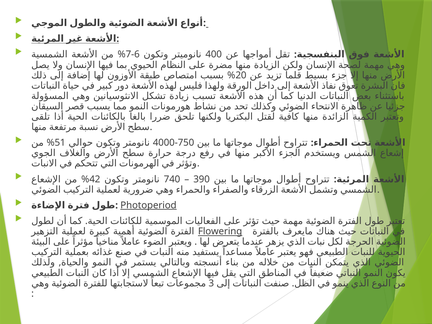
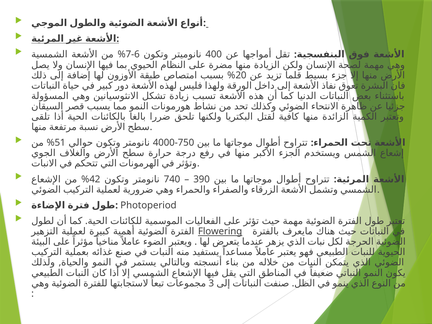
Photoperiod underline: present -> none (148, 205)
